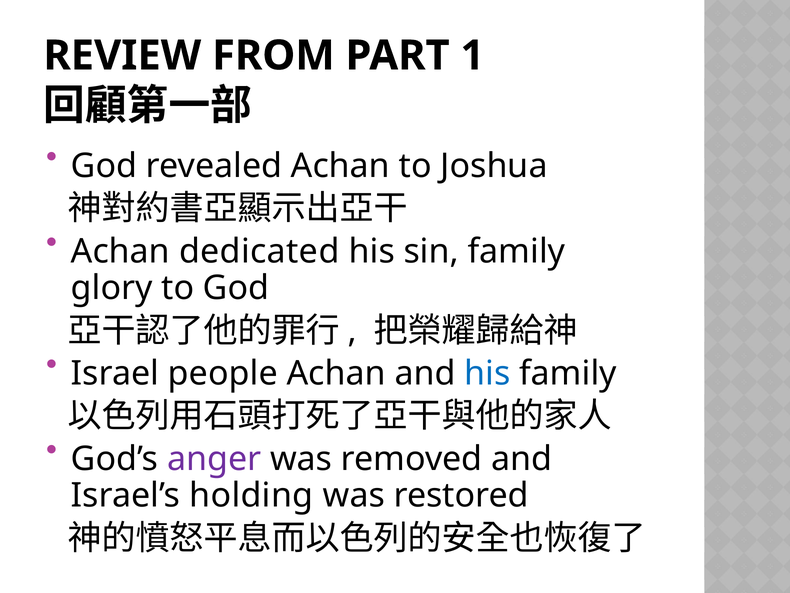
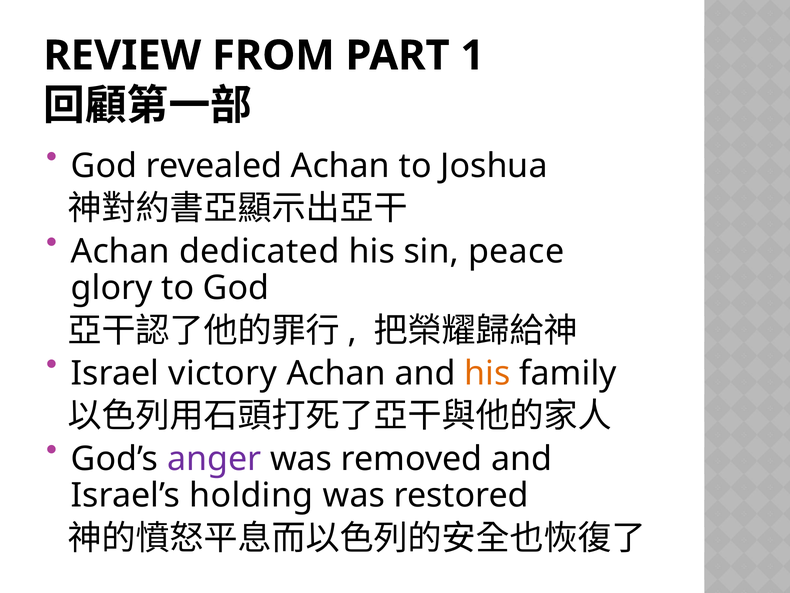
sin family: family -> peace (516, 251)
people: people -> victory (223, 373)
his colour: blue -> orange (487, 373)
